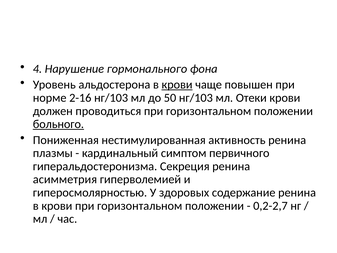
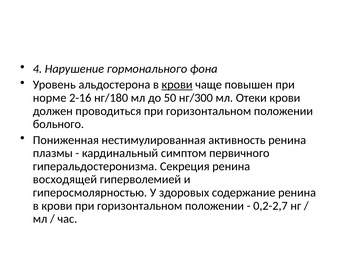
2-16 нг/103: нг/103 -> нг/180 (111, 98)
50 нг/103: нг/103 -> нг/300 (196, 98)
больного underline: present -> none (58, 124)
асимметрия: асимметрия -> восходящей (65, 179)
